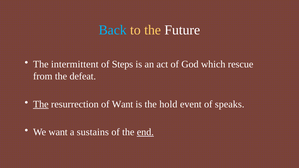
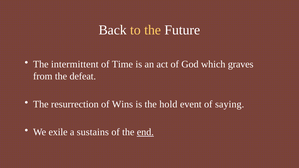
Back colour: light blue -> white (113, 30)
Steps: Steps -> Time (122, 64)
rescue: rescue -> graves (241, 64)
The underline: present -> none (41, 104)
of Want: Want -> Wins (122, 104)
speaks: speaks -> saying (230, 104)
We want: want -> exile (58, 132)
